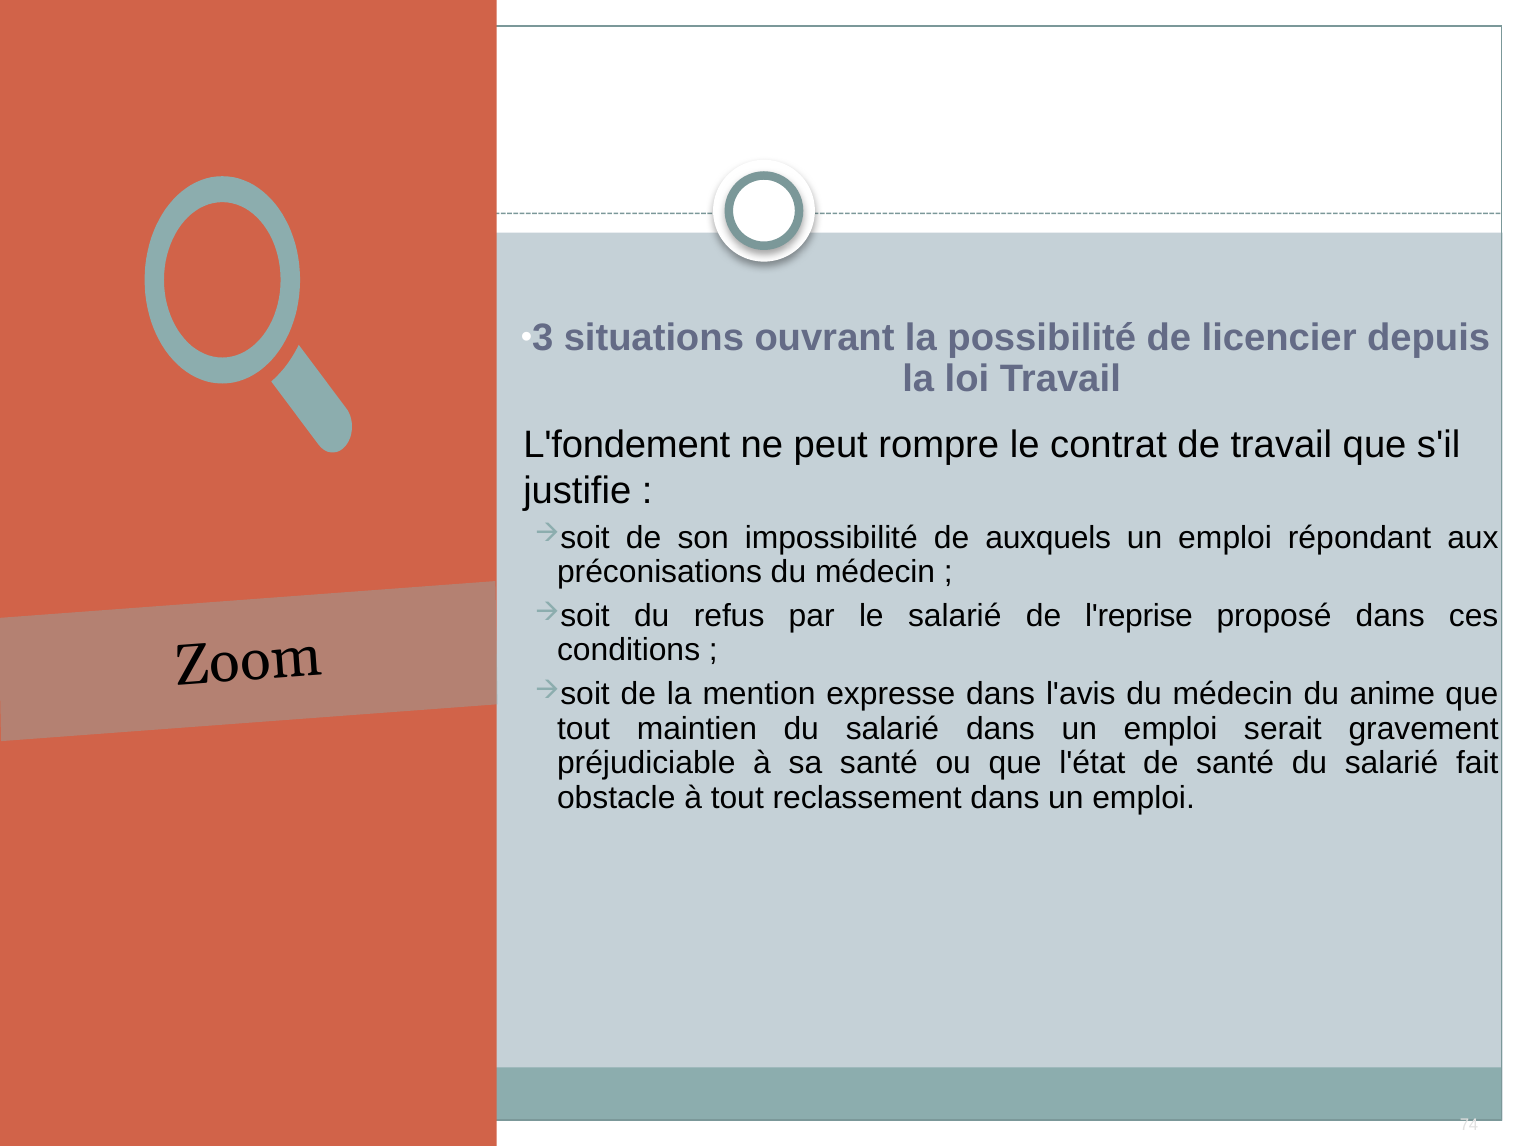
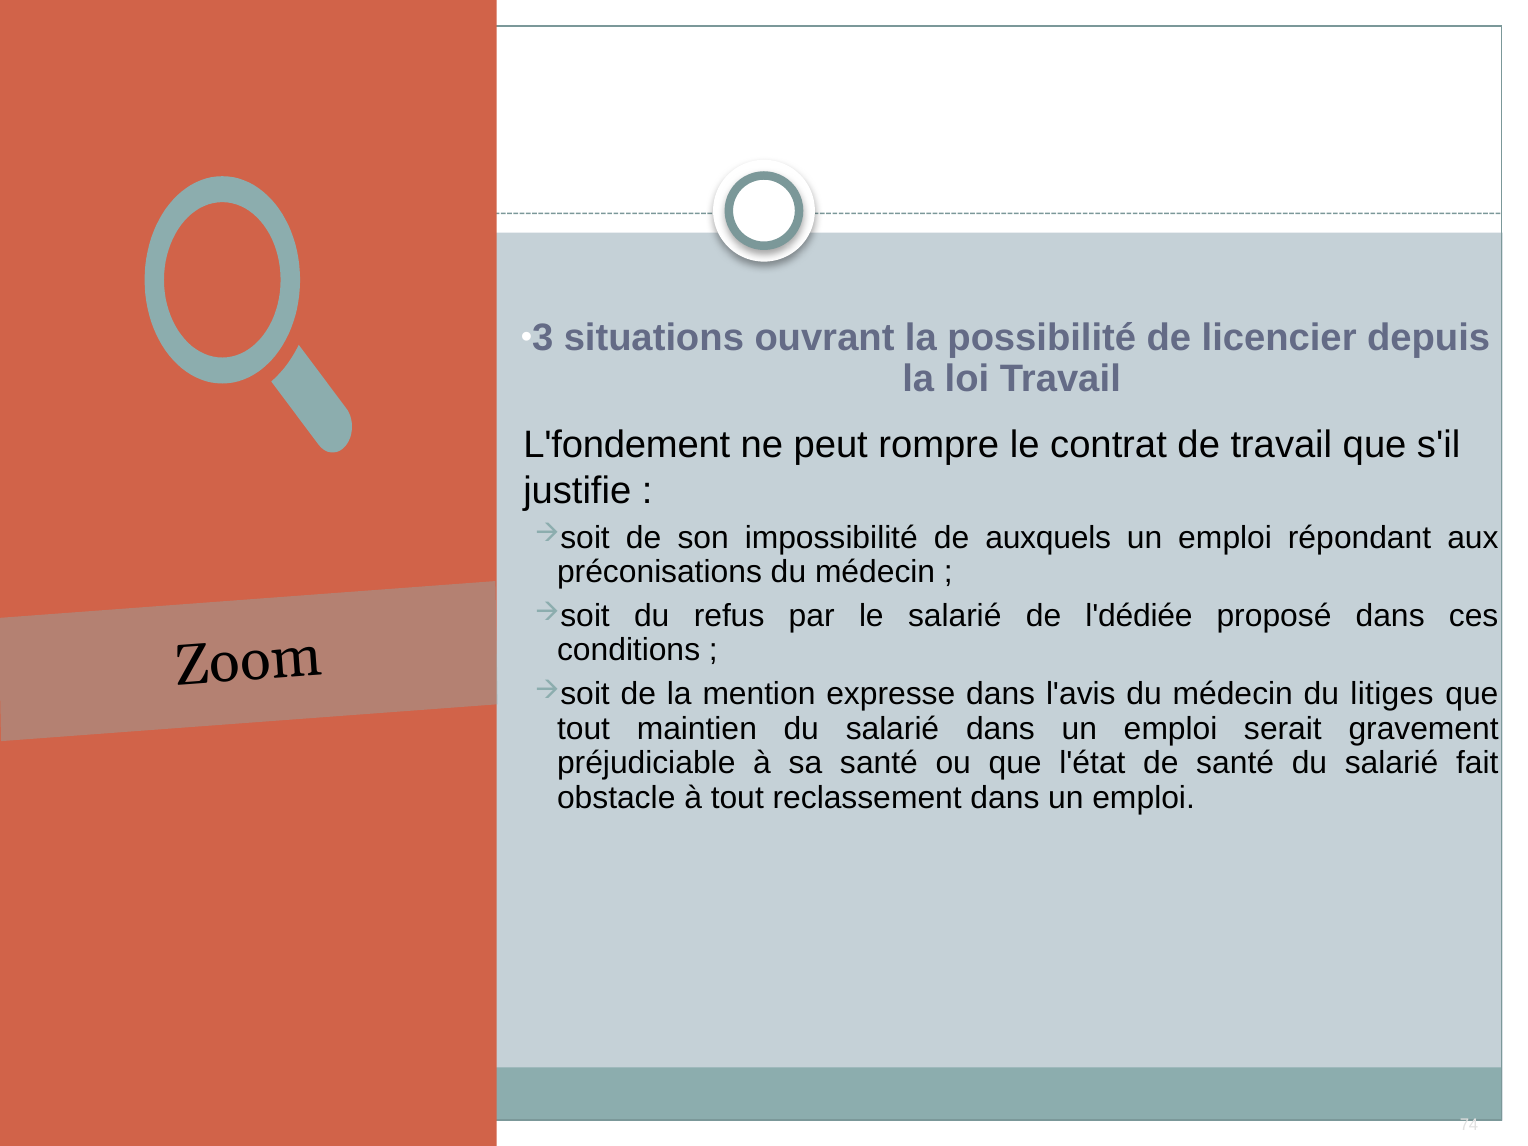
l'reprise: l'reprise -> l'dédiée (1139, 616)
anime: anime -> litiges (1392, 694)
